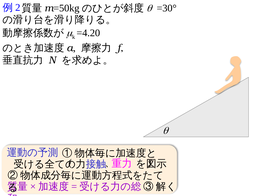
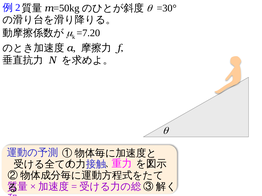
=4.20: =4.20 -> =7.20 (88, 33)
